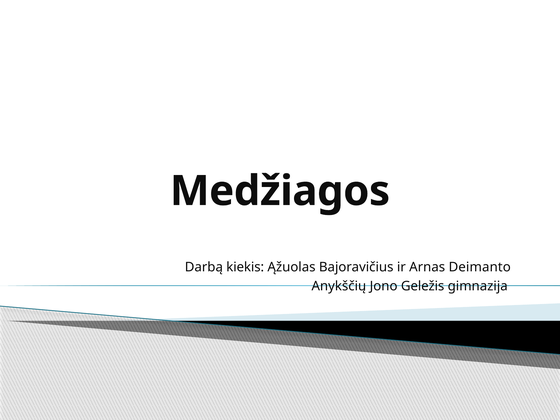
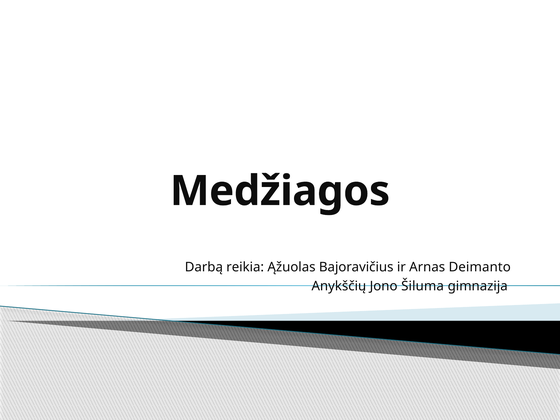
kiekis: kiekis -> reikia (245, 267)
Geležis: Geležis -> Šiluma (423, 286)
